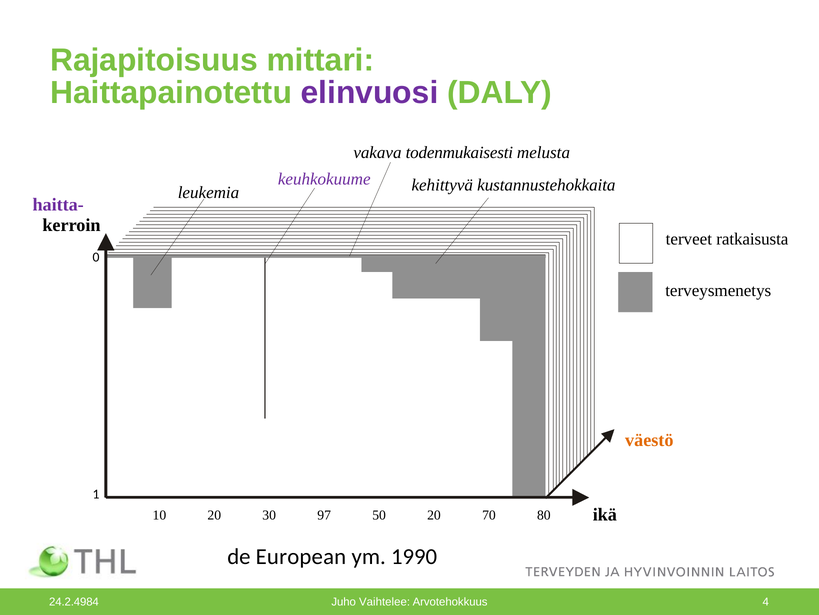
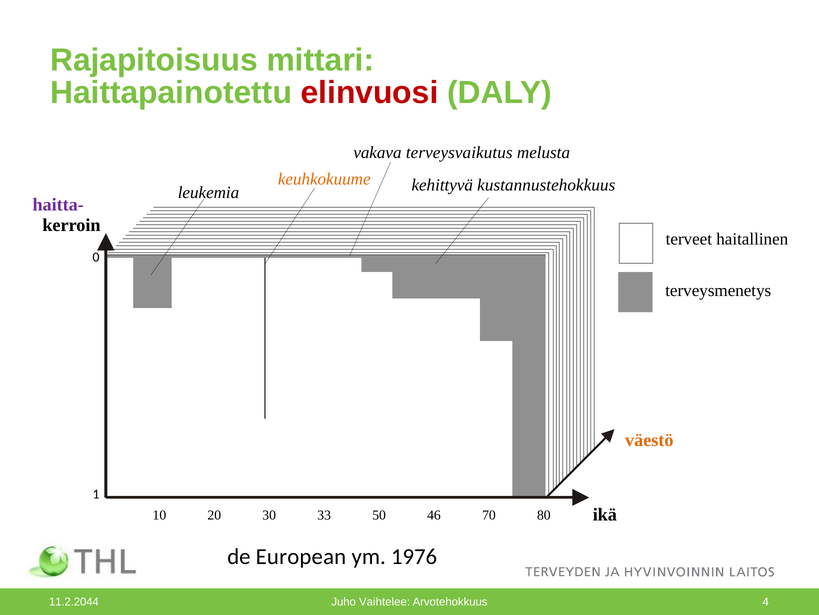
elinvuosi colour: purple -> red (370, 92)
todenmukaisesti: todenmukaisesti -> terveysvaikutus (459, 153)
keuhkokuume colour: purple -> orange (324, 179)
kustannustehokkaita: kustannustehokkaita -> kustannustehokkuus (546, 185)
ratkaisusta: ratkaisusta -> haitallinen (752, 239)
97: 97 -> 33 (324, 515)
50 20: 20 -> 46 (434, 515)
1990: 1990 -> 1976 (414, 556)
24.2.4984: 24.2.4984 -> 11.2.2044 (74, 601)
